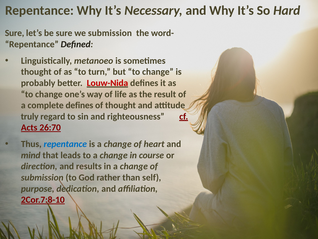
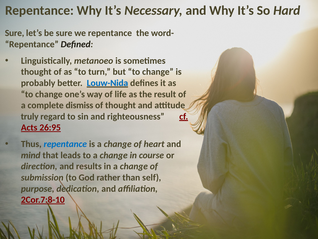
we submission: submission -> repentance (110, 33)
Louw-Nida colour: red -> blue (107, 83)
complete defines: defines -> dismiss (79, 105)
26:70: 26:70 -> 26:95 (50, 127)
